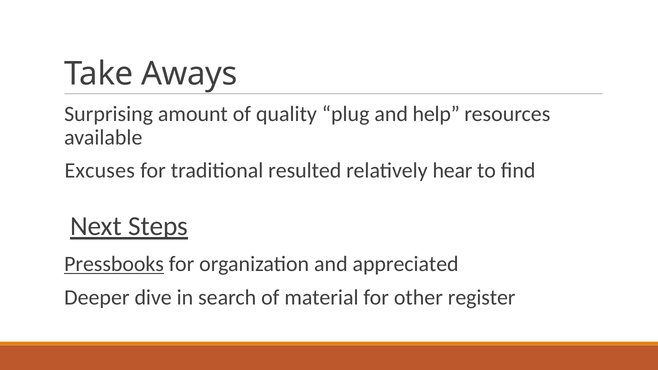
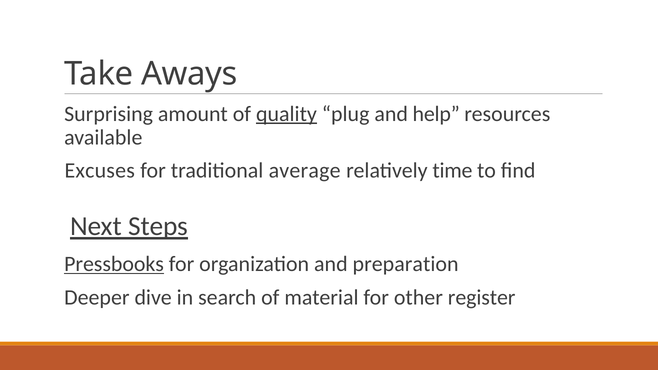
quality underline: none -> present (286, 114)
resulted: resulted -> average (305, 171)
hear: hear -> time (452, 171)
appreciated: appreciated -> preparation (406, 264)
